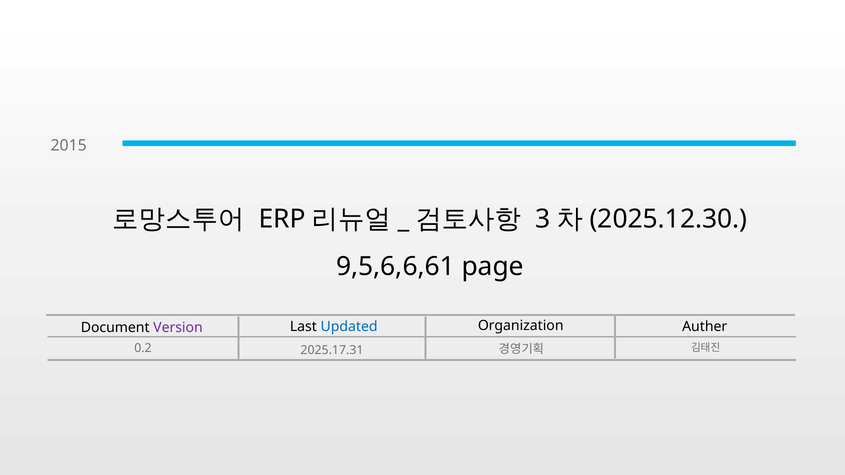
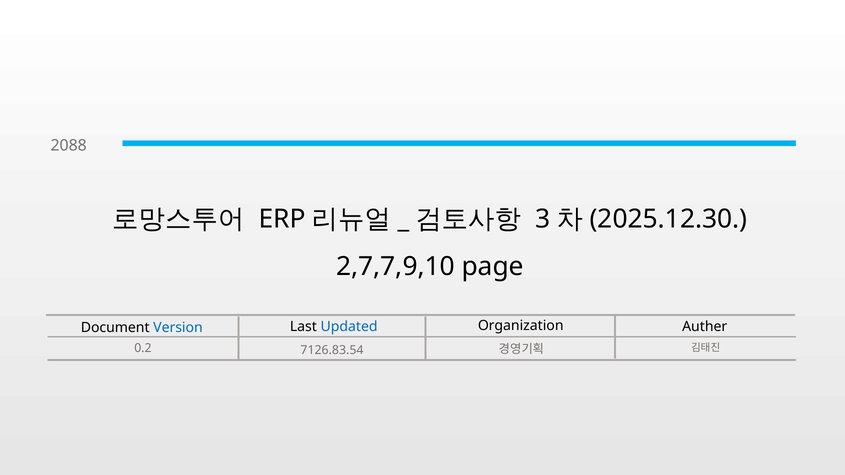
2015: 2015 -> 2088 (69, 146)
9,5,6,6,61: 9,5,6,6,61 -> 2,7,7,9,10 (395, 267)
Version colour: purple -> blue (178, 328)
2025.17.31: 2025.17.31 -> 7126.83.54 (332, 350)
